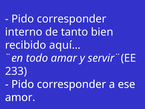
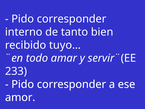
aquí…: aquí… -> tuyo… (65, 45)
